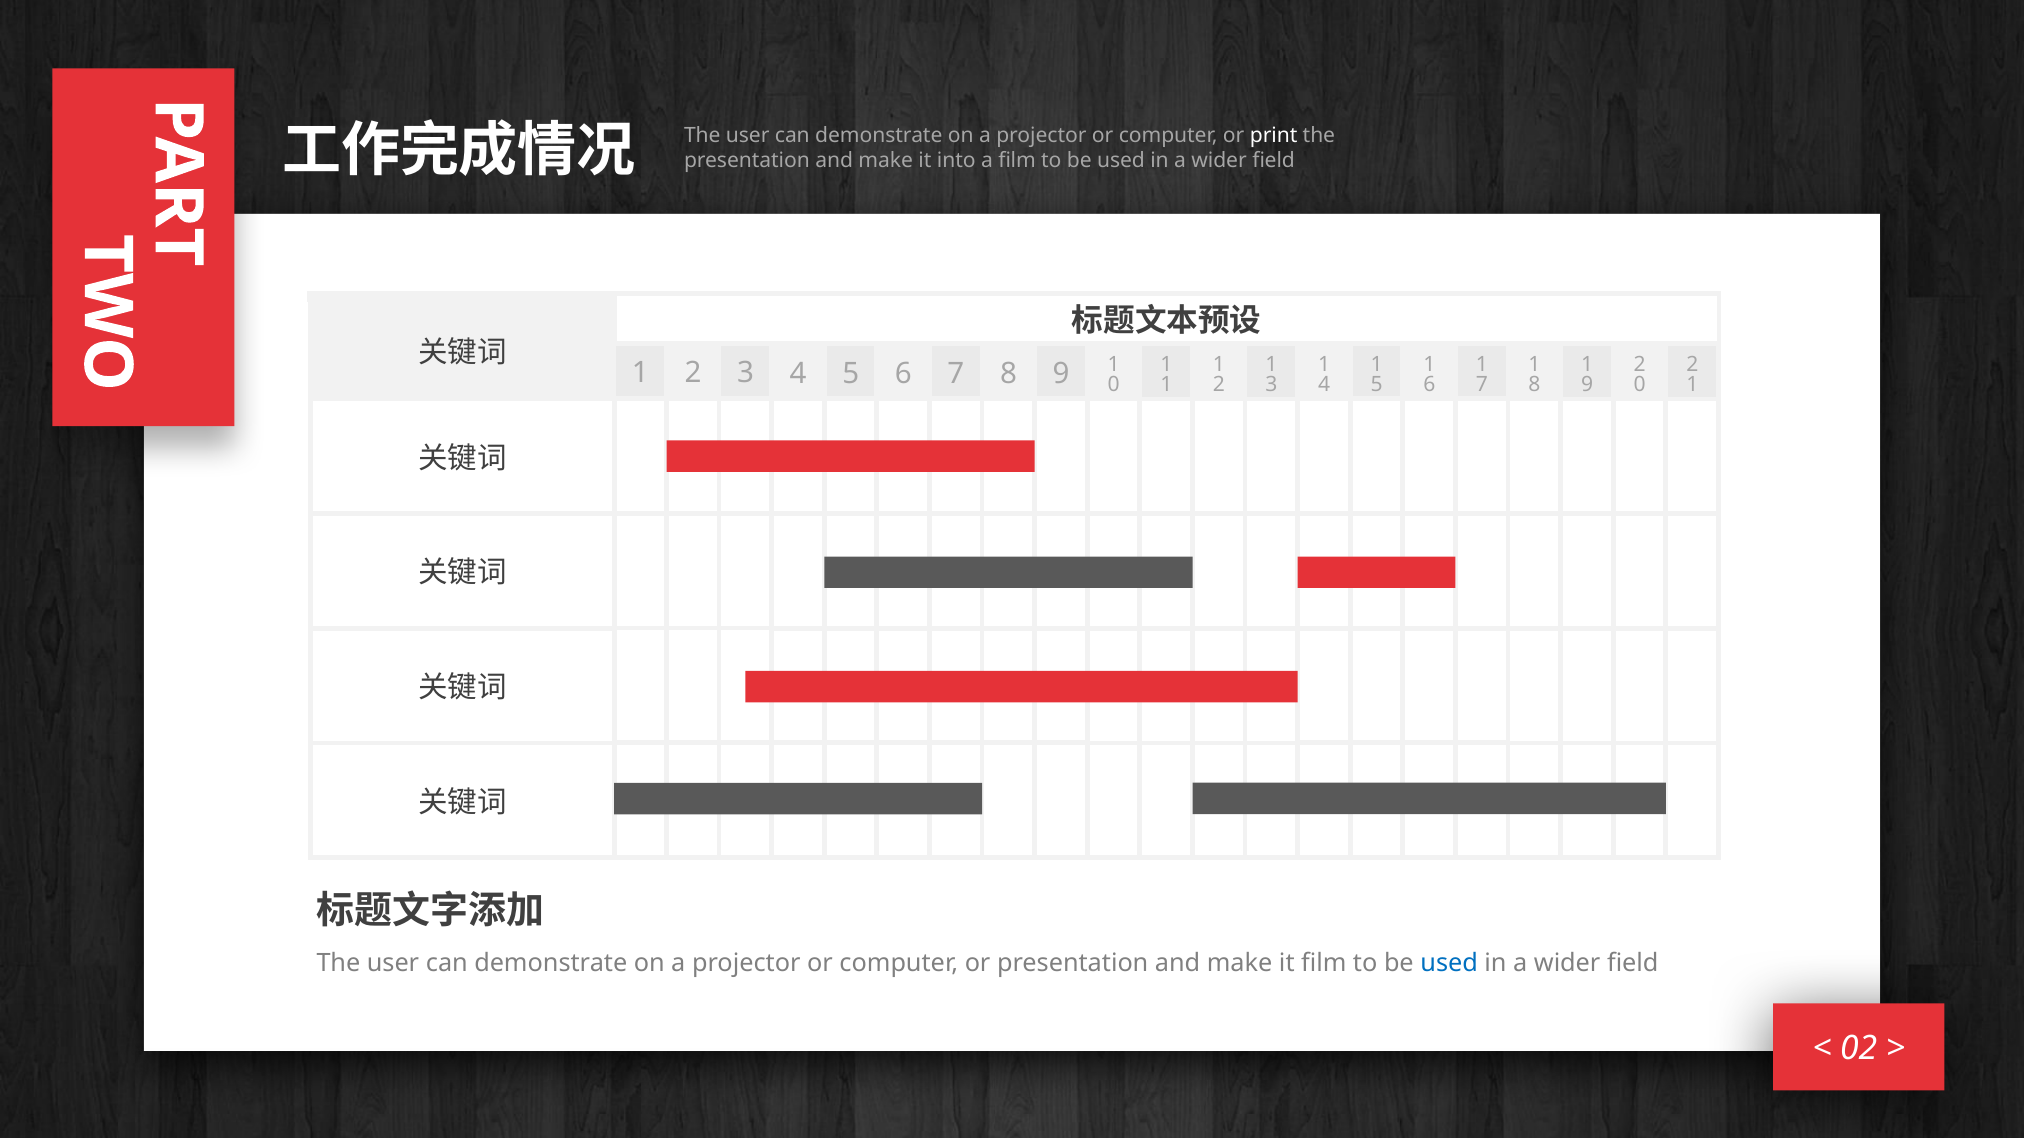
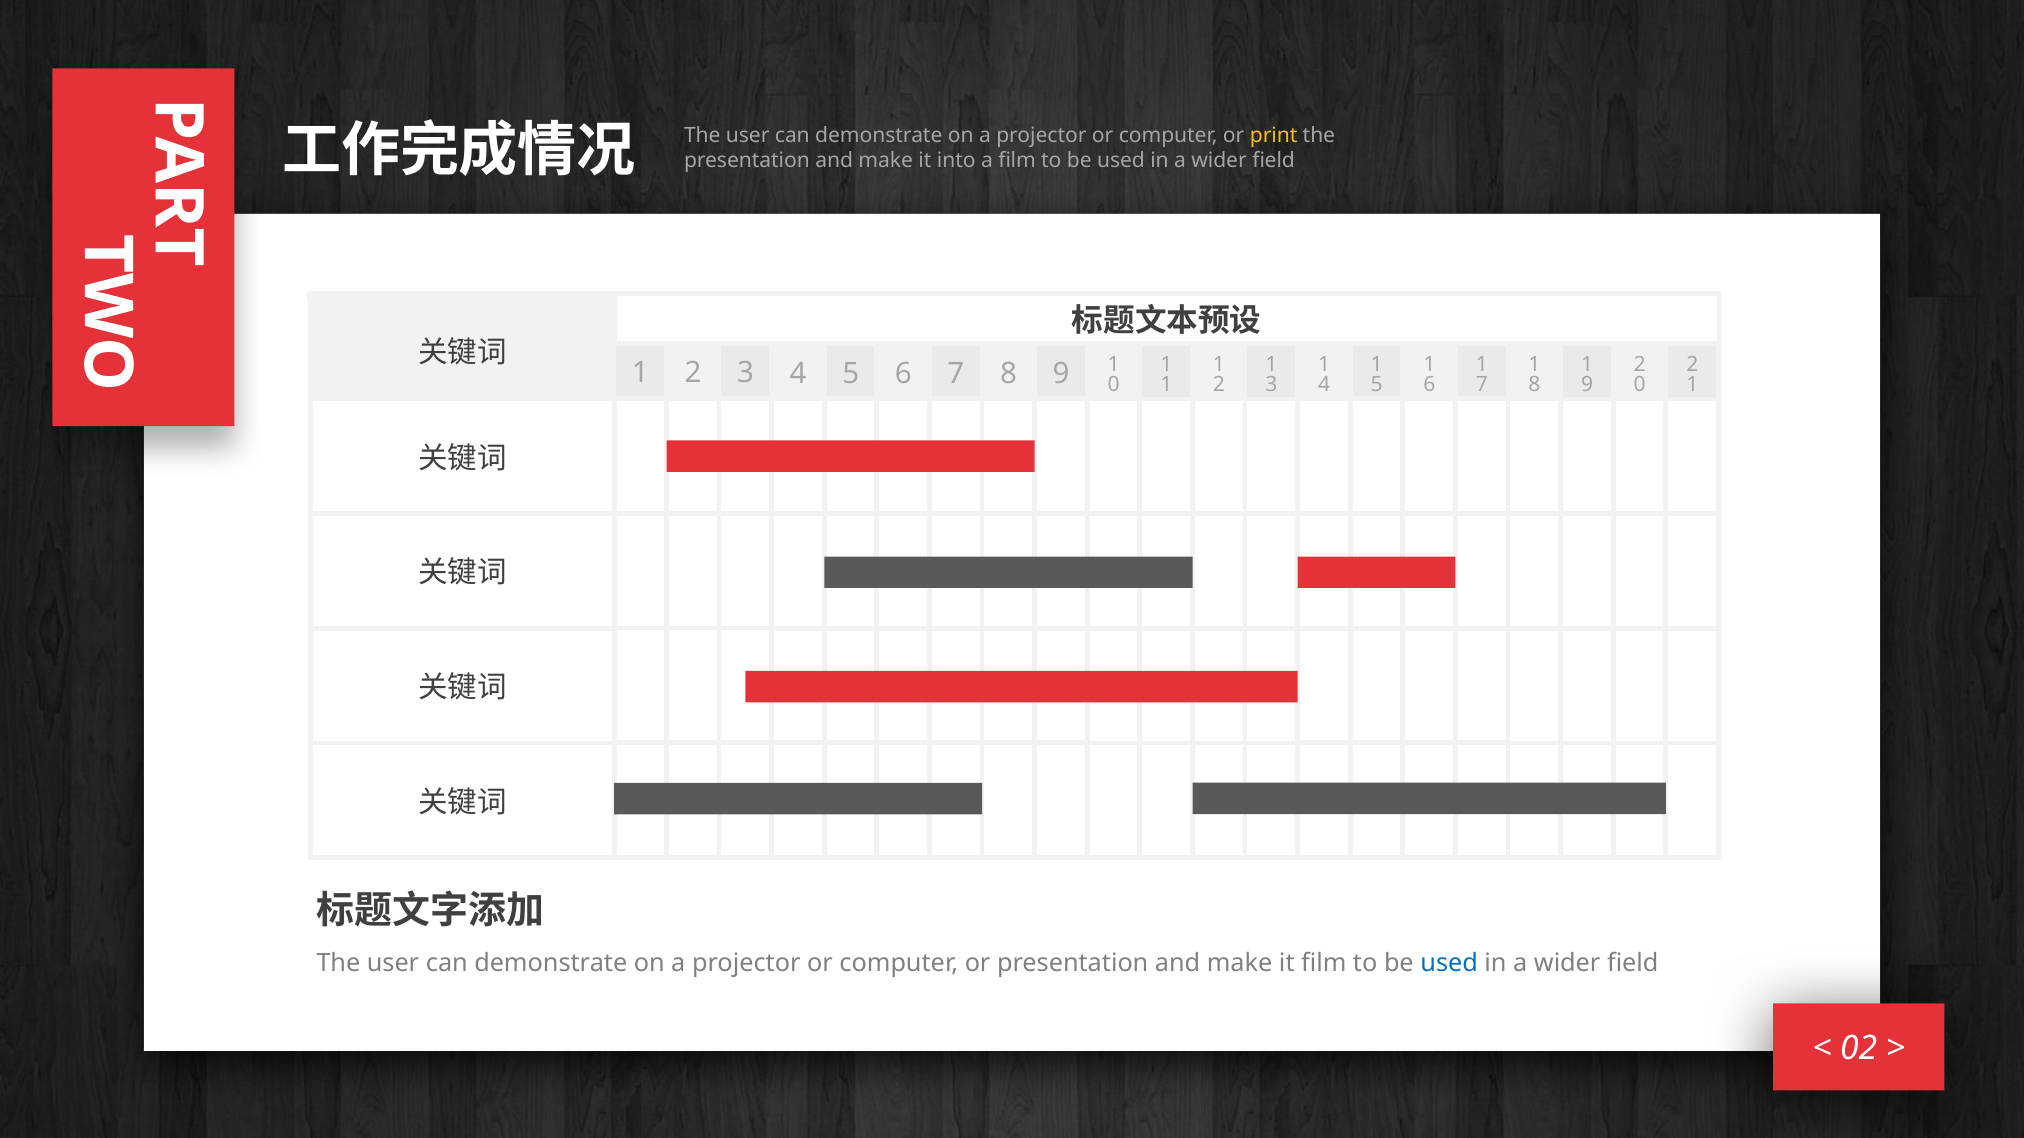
print colour: white -> yellow (1274, 136)
